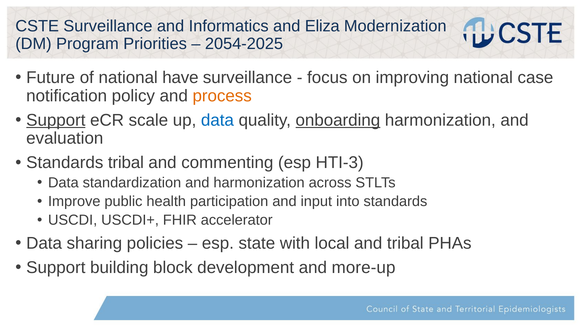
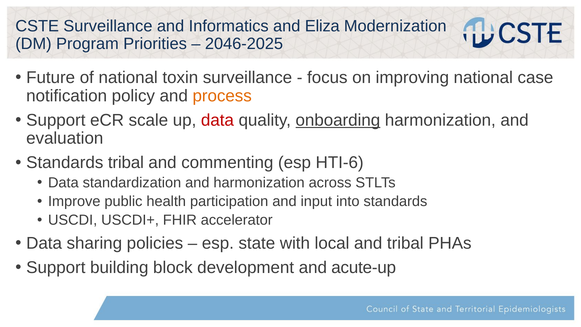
2054-2025: 2054-2025 -> 2046-2025 (244, 44)
have: have -> toxin (180, 77)
Support underline: present -> none (56, 120)
data colour: blue -> red (217, 120)
HTI-3: HTI-3 -> HTI-6 (340, 163)
more-up: more-up -> acute-up (364, 267)
